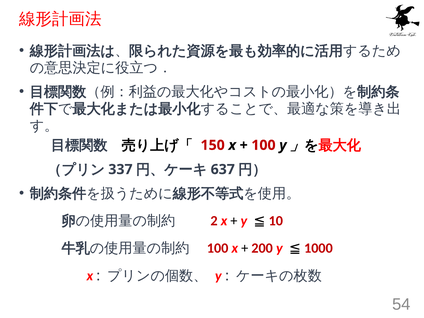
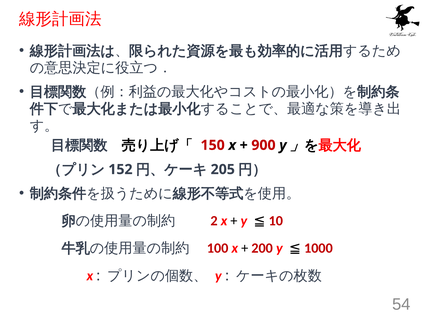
100: 100 -> 900 (263, 145)
337: 337 -> 152 (120, 169)
637: 637 -> 205 (223, 169)
